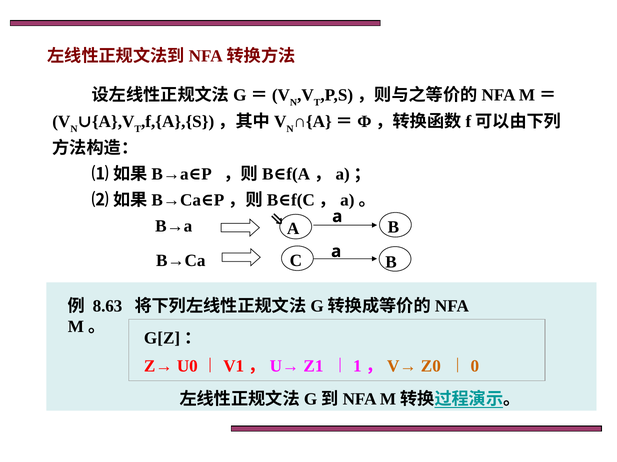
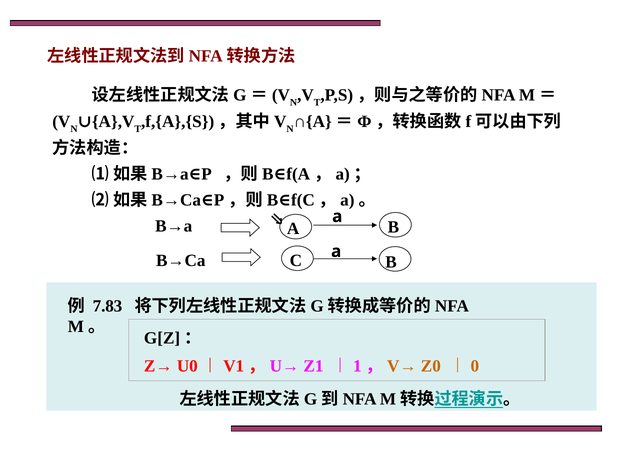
8.63: 8.63 -> 7.83 (107, 307)
